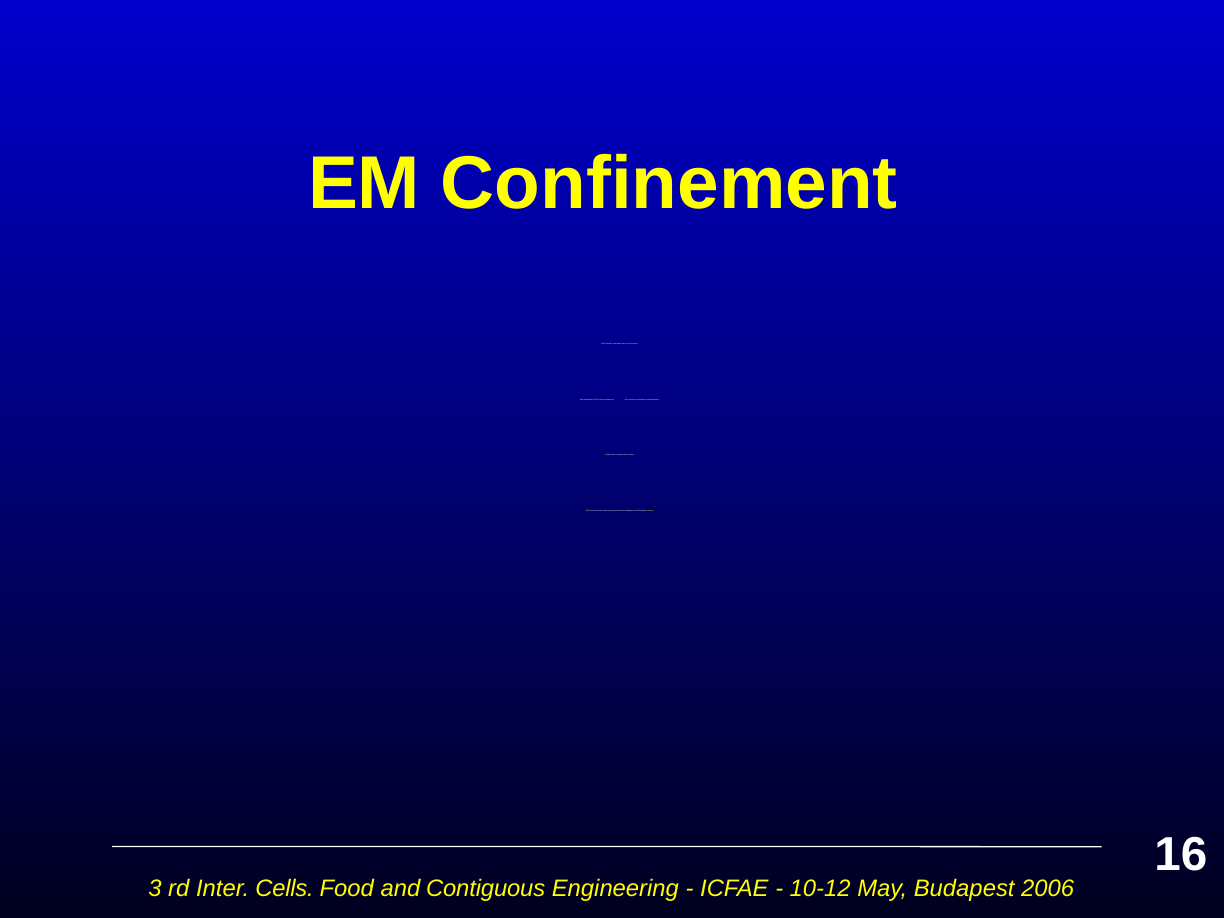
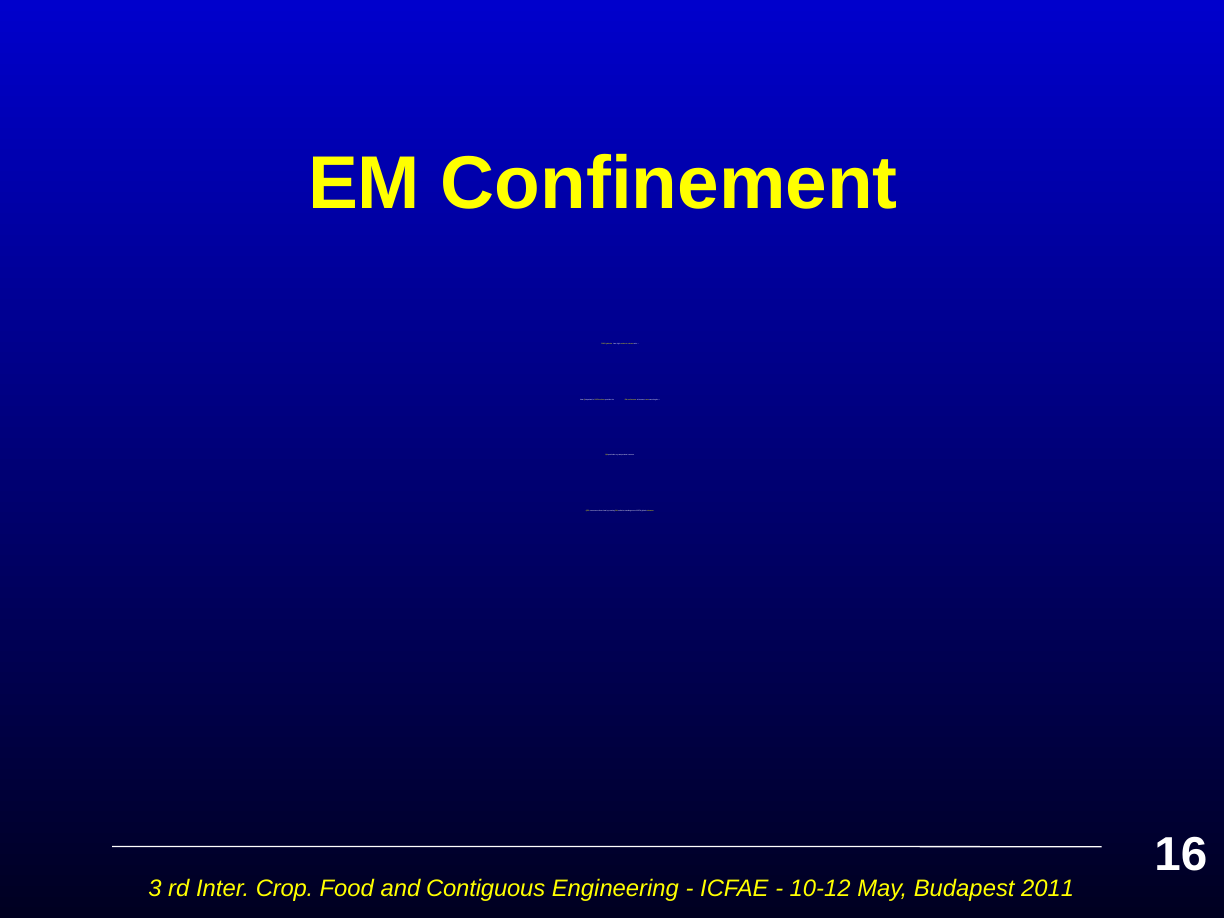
Cells: Cells -> Crop (285, 889)
2006: 2006 -> 2011 (1048, 889)
